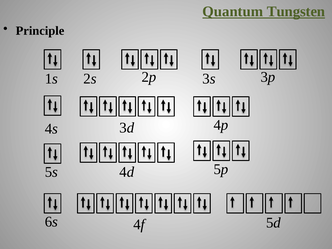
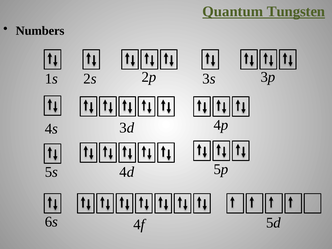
Principle: Principle -> Numbers (40, 31)
